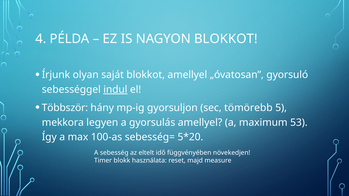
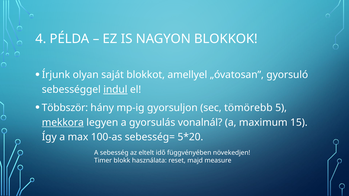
NAGYON BLOKKOT: BLOKKOT -> BLOKKOK (226, 39)
mekkora underline: none -> present (63, 123)
gyorsulás amellyel: amellyel -> vonalnál (200, 123)
53: 53 -> 15 (299, 123)
